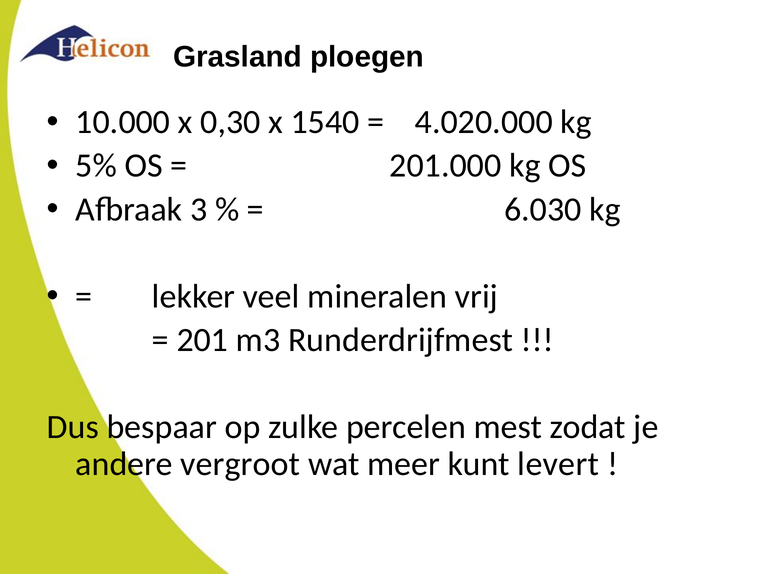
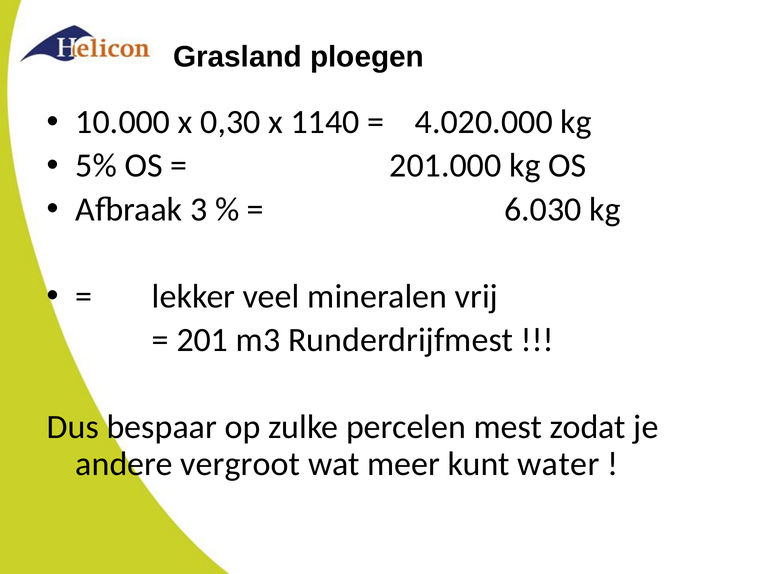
1540: 1540 -> 1140 (325, 122)
levert: levert -> water (558, 464)
